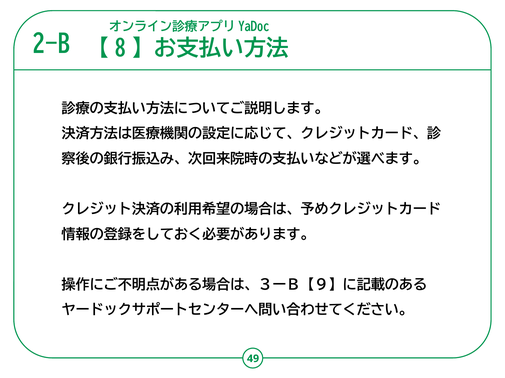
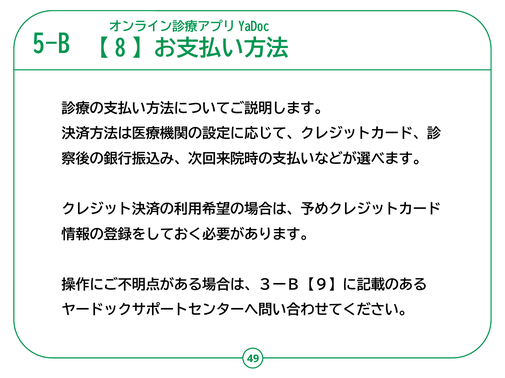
2-B: 2-B -> 5-B (51, 44)
